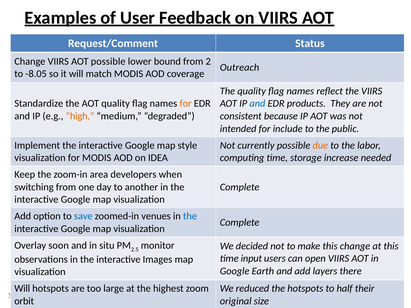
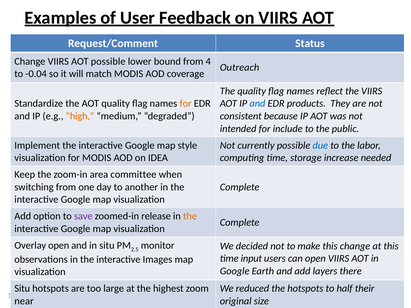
2: 2 -> 4 (208, 61)
-8.05: -8.05 -> -0.04 (36, 74)
due colour: orange -> blue (320, 145)
developers: developers -> committee (133, 175)
save colour: blue -> purple (83, 216)
venues: venues -> release (156, 216)
the colour: blue -> orange (190, 216)
Overlay soon: soon -> open (59, 246)
Will: Will -> Situ (22, 289)
orbit: orbit -> near (24, 301)
